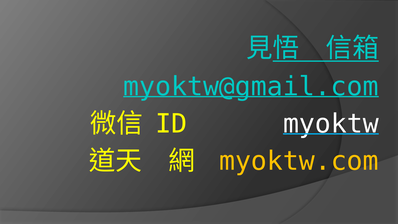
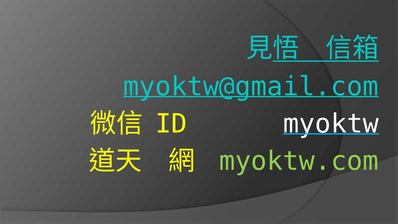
myoktw.com colour: yellow -> light green (299, 161)
